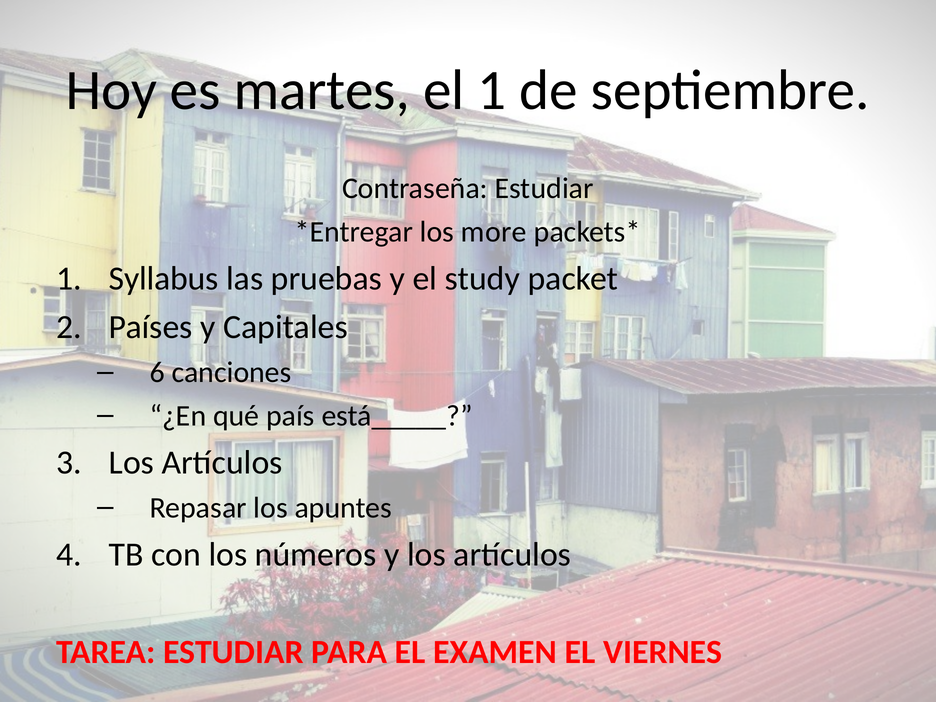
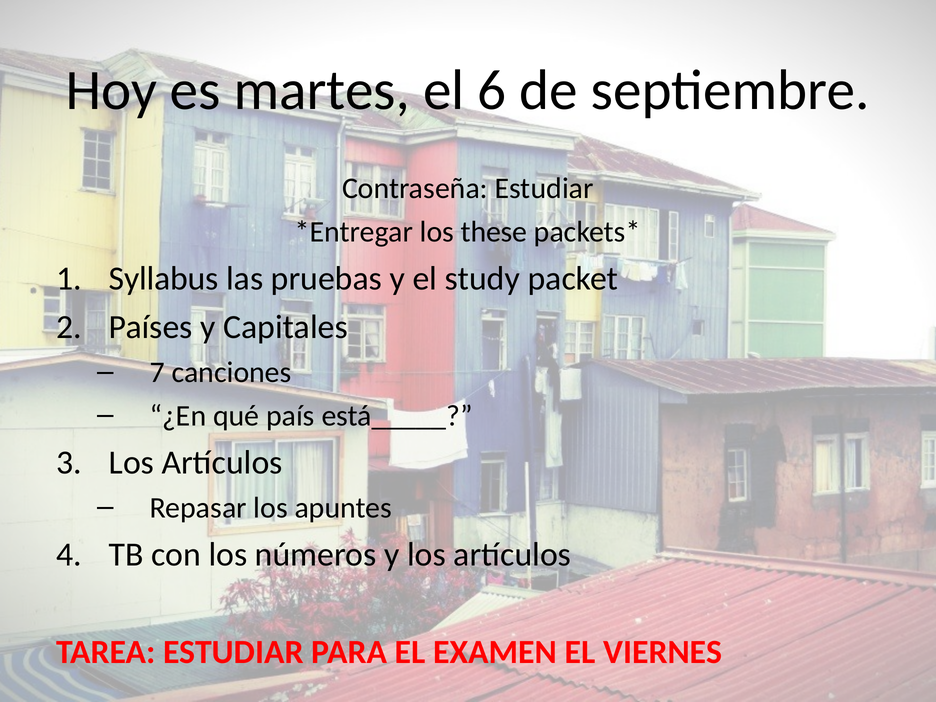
el 1: 1 -> 6 (492, 91)
more: more -> these (494, 232)
6: 6 -> 7 (157, 373)
